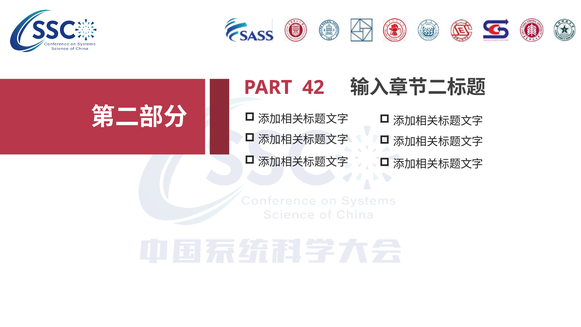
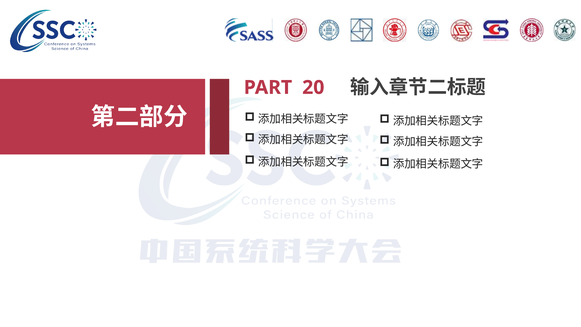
42: 42 -> 20 (313, 87)
